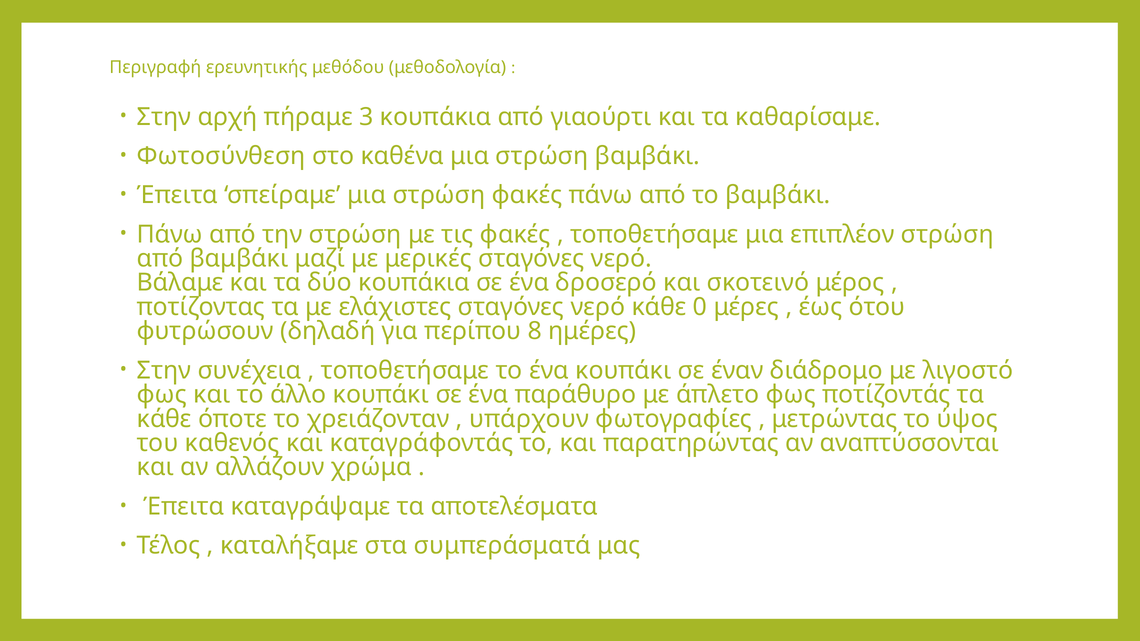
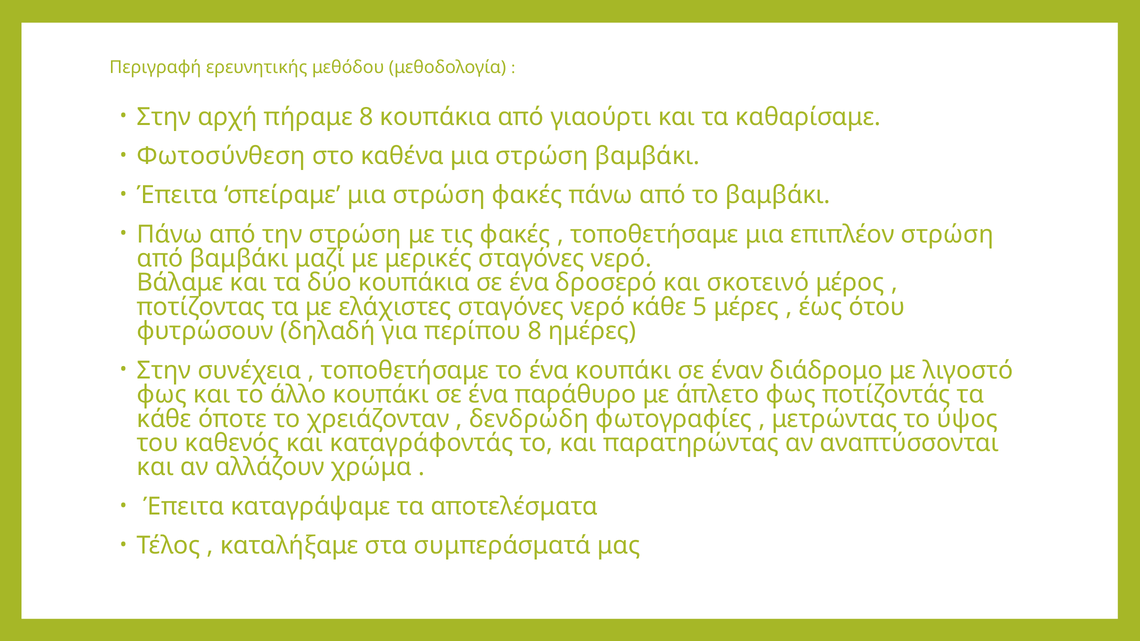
πήραμε 3: 3 -> 8 (366, 117)
0: 0 -> 5 (700, 307)
υπάρχουν: υπάρχουν -> δενδρώδη (529, 419)
